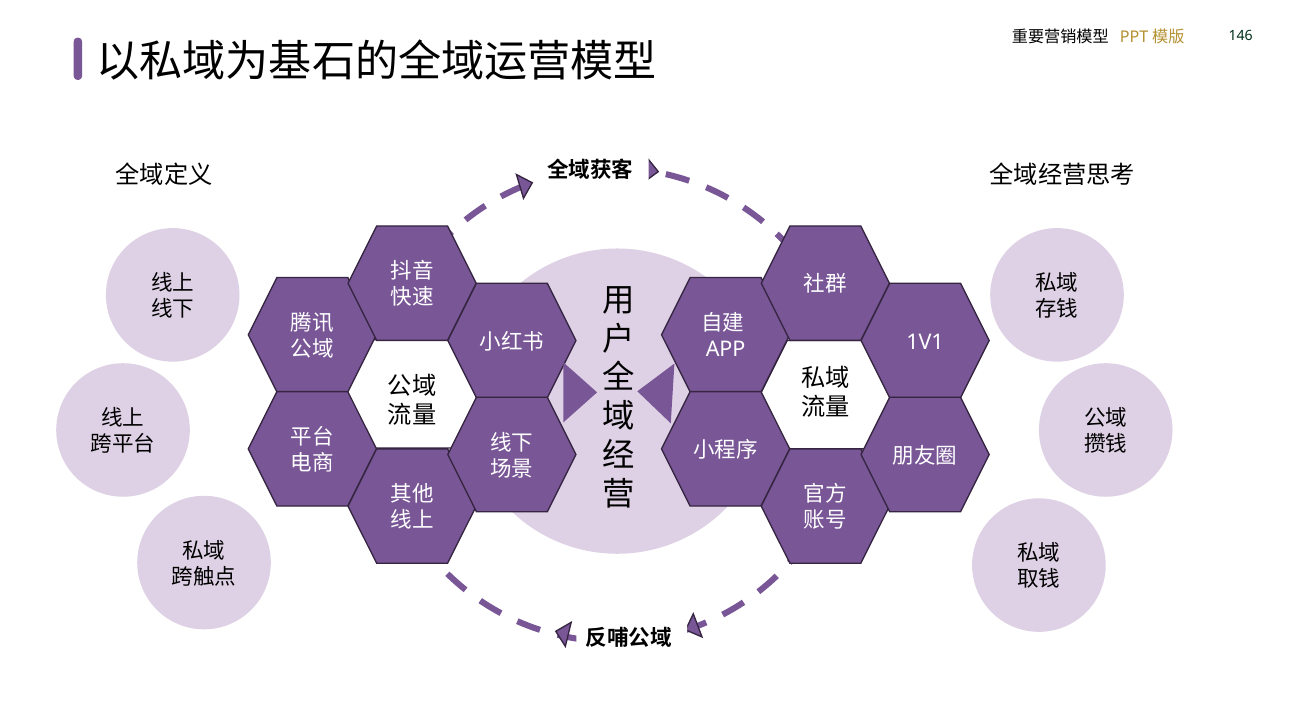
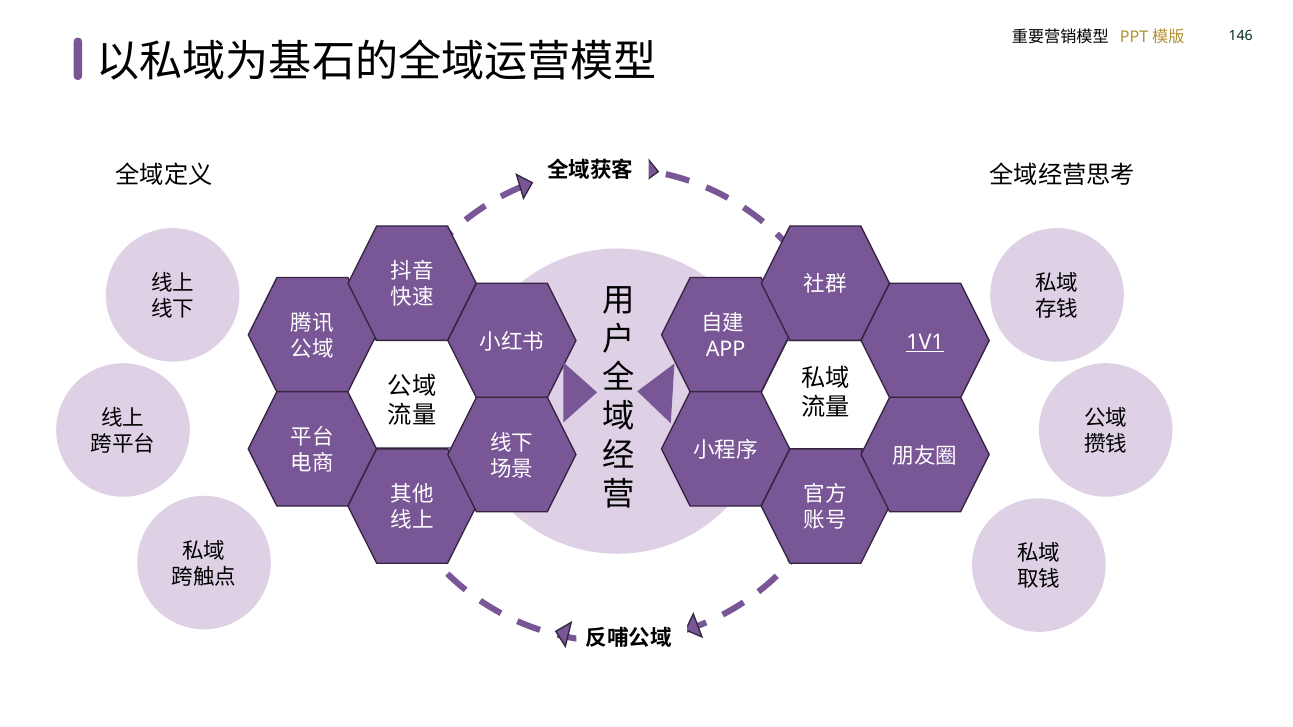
1V1 underline: none -> present (925, 342)
